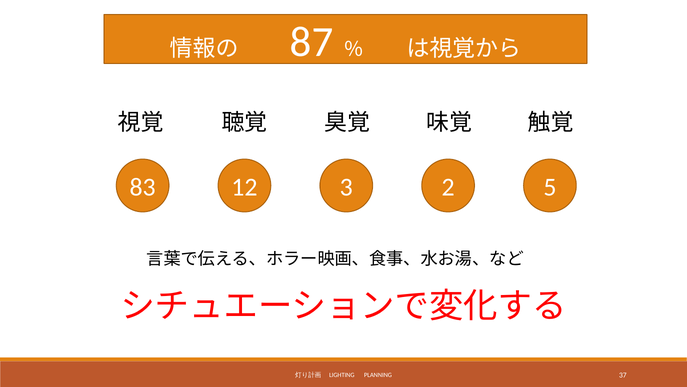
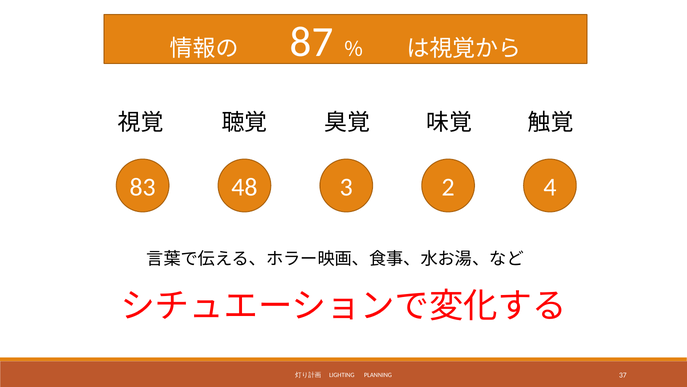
12: 12 -> 48 (244, 187)
5: 5 -> 4 (550, 187)
